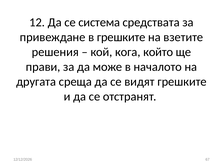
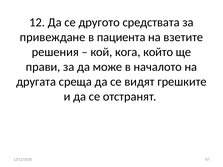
система: система -> другото (99, 22)
в грешките: грешките -> пациента (121, 37)
